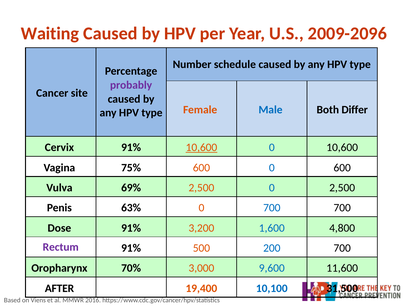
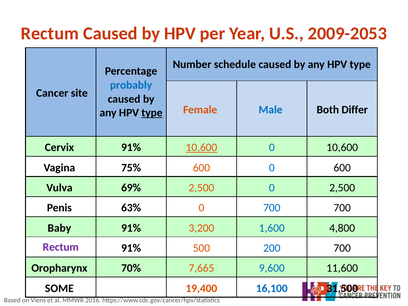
Waiting: Waiting -> Rectum (50, 34)
2009-2096: 2009-2096 -> 2009-2053 (347, 34)
probably colour: purple -> blue (131, 85)
type underline: none -> present (152, 113)
Dose: Dose -> Baby (59, 228)
3,000: 3,000 -> 7,665 (201, 268)
AFTER: AFTER -> SOME (59, 288)
10,100: 10,100 -> 16,100 (272, 288)
